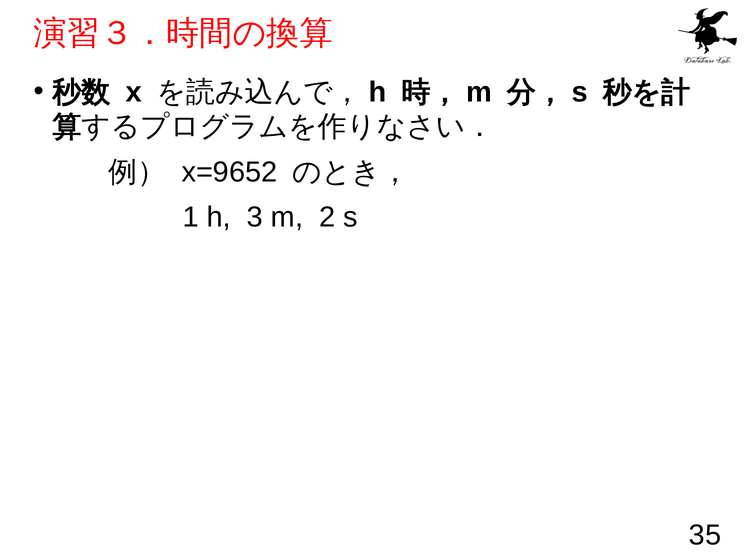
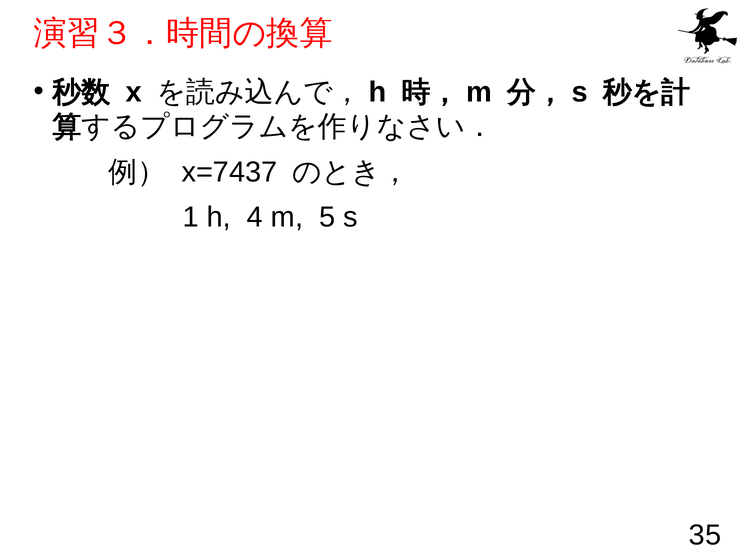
x=9652: x=9652 -> x=7437 (229, 172)
3: 3 -> 4 (255, 217)
2: 2 -> 5 (327, 217)
